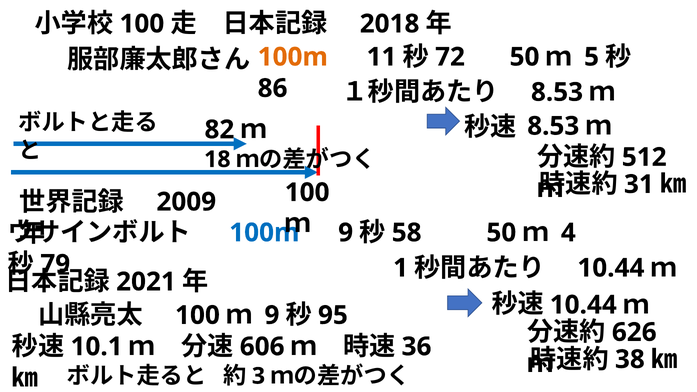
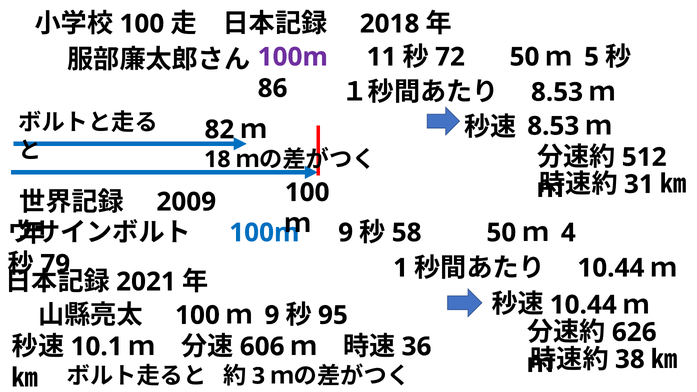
100m colour: orange -> purple (293, 57)
